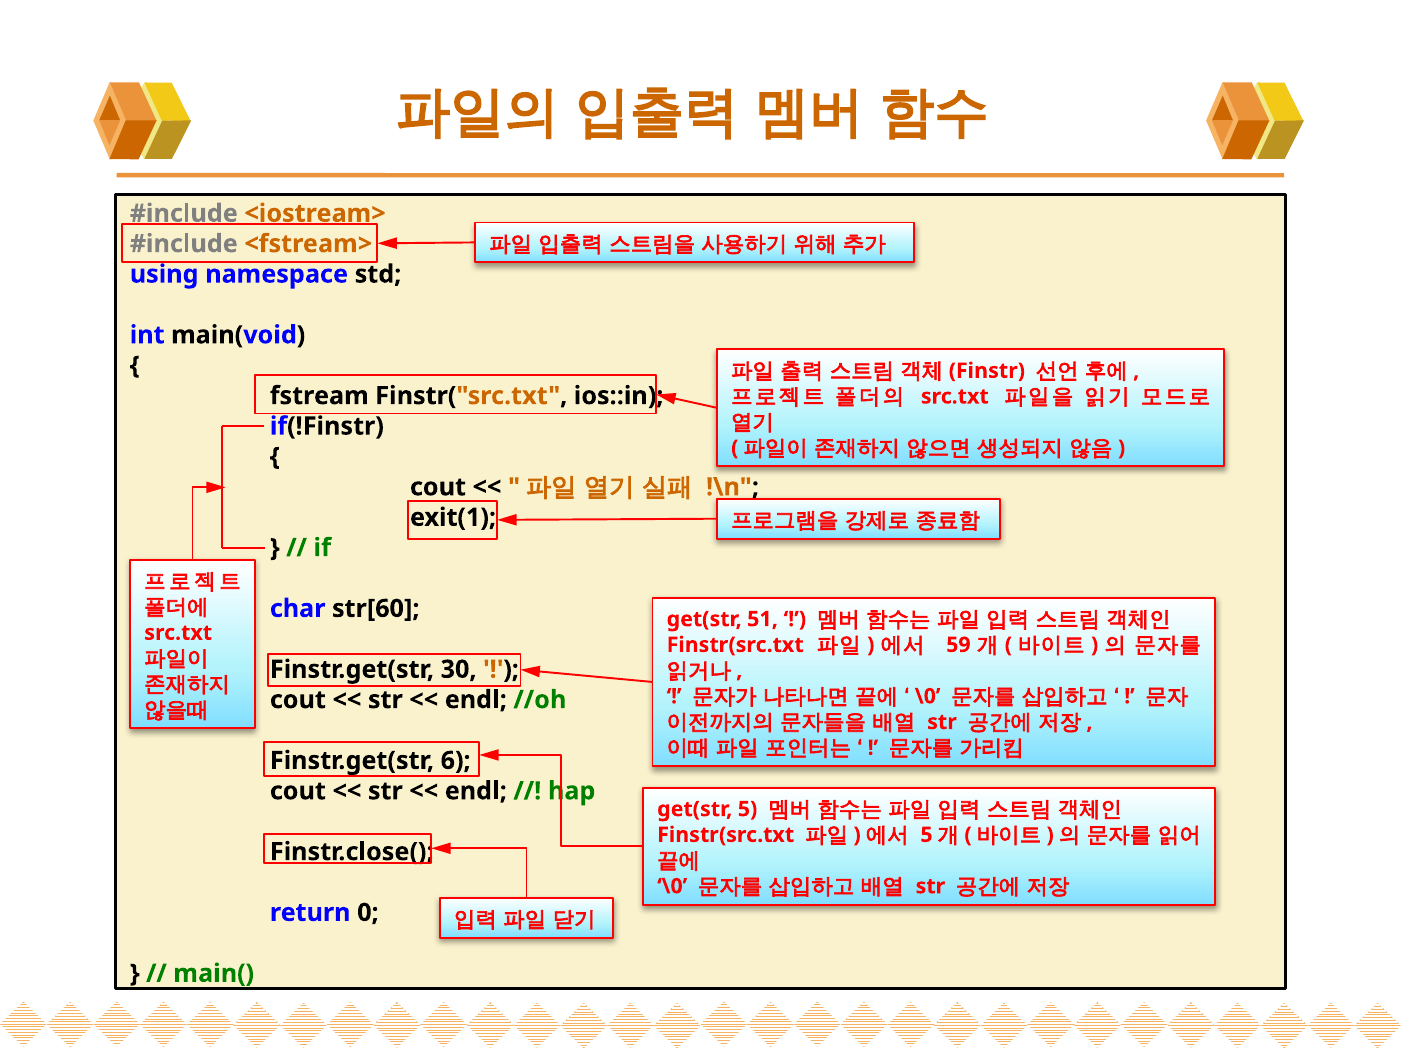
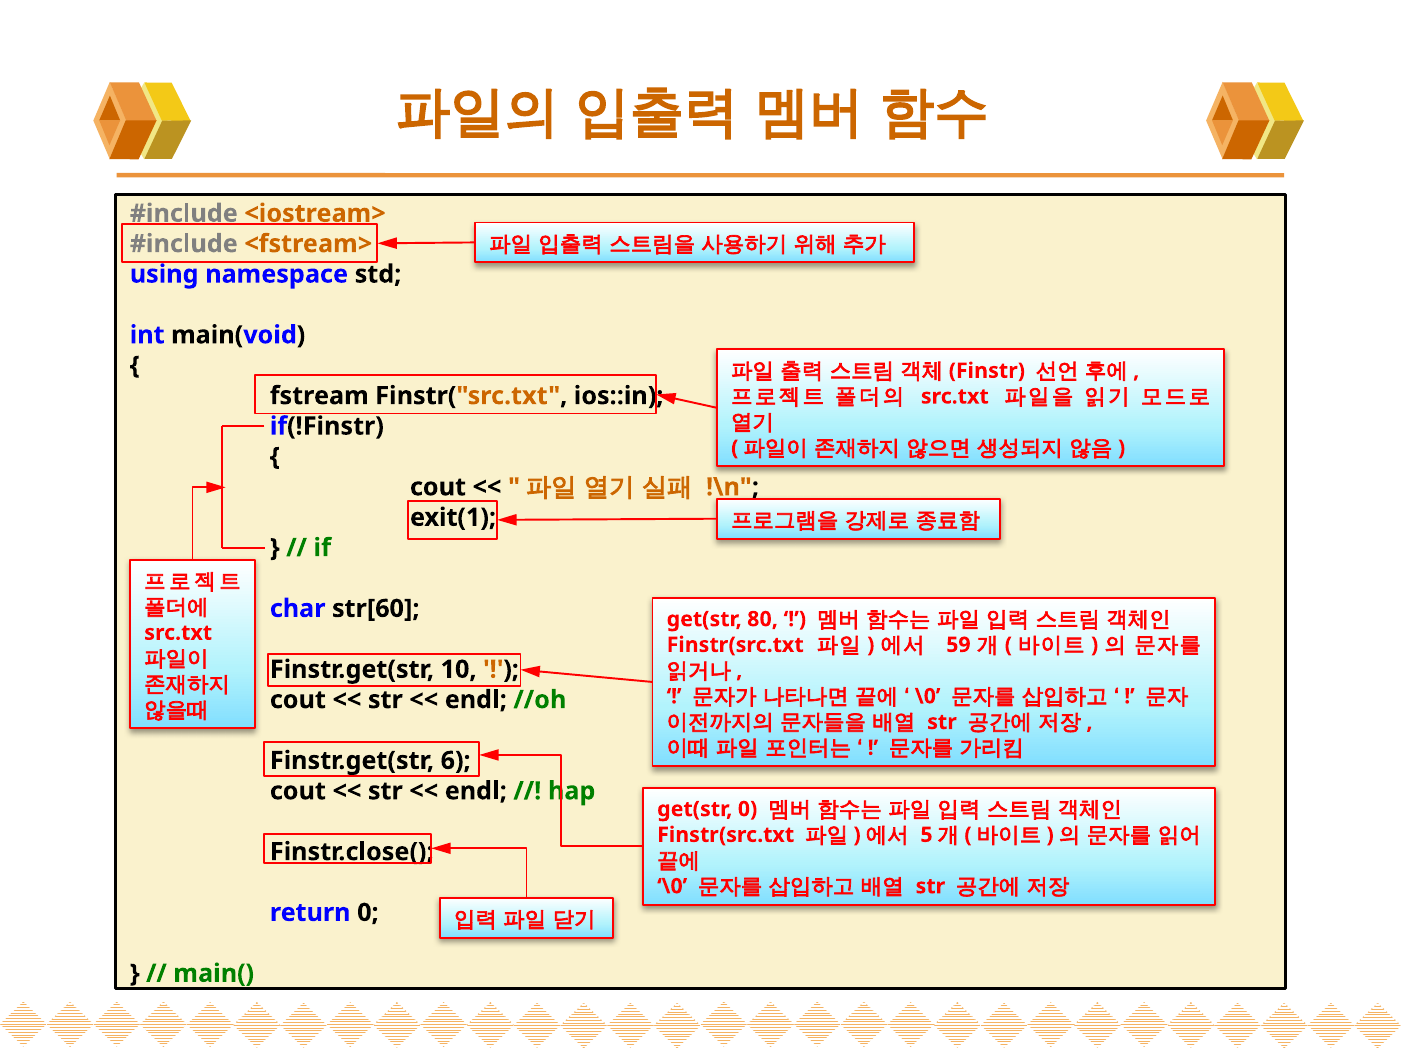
51: 51 -> 80 (763, 619)
30: 30 -> 10 (459, 669)
get(str 5: 5 -> 0 (748, 809)
